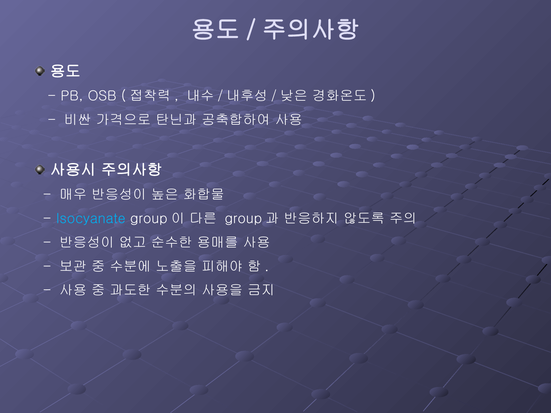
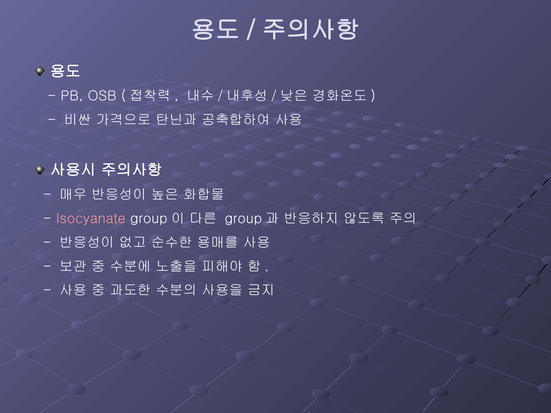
Isocyanate colour: light blue -> pink (91, 219)
